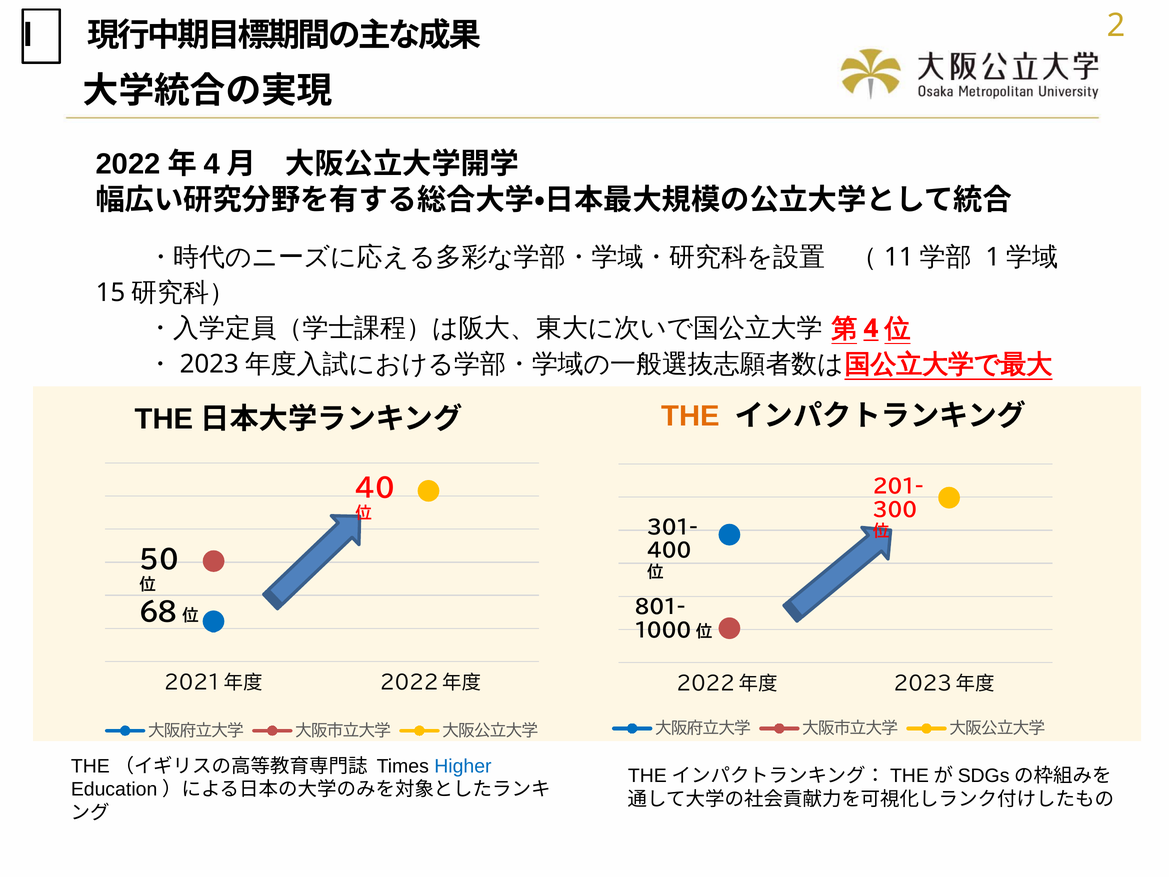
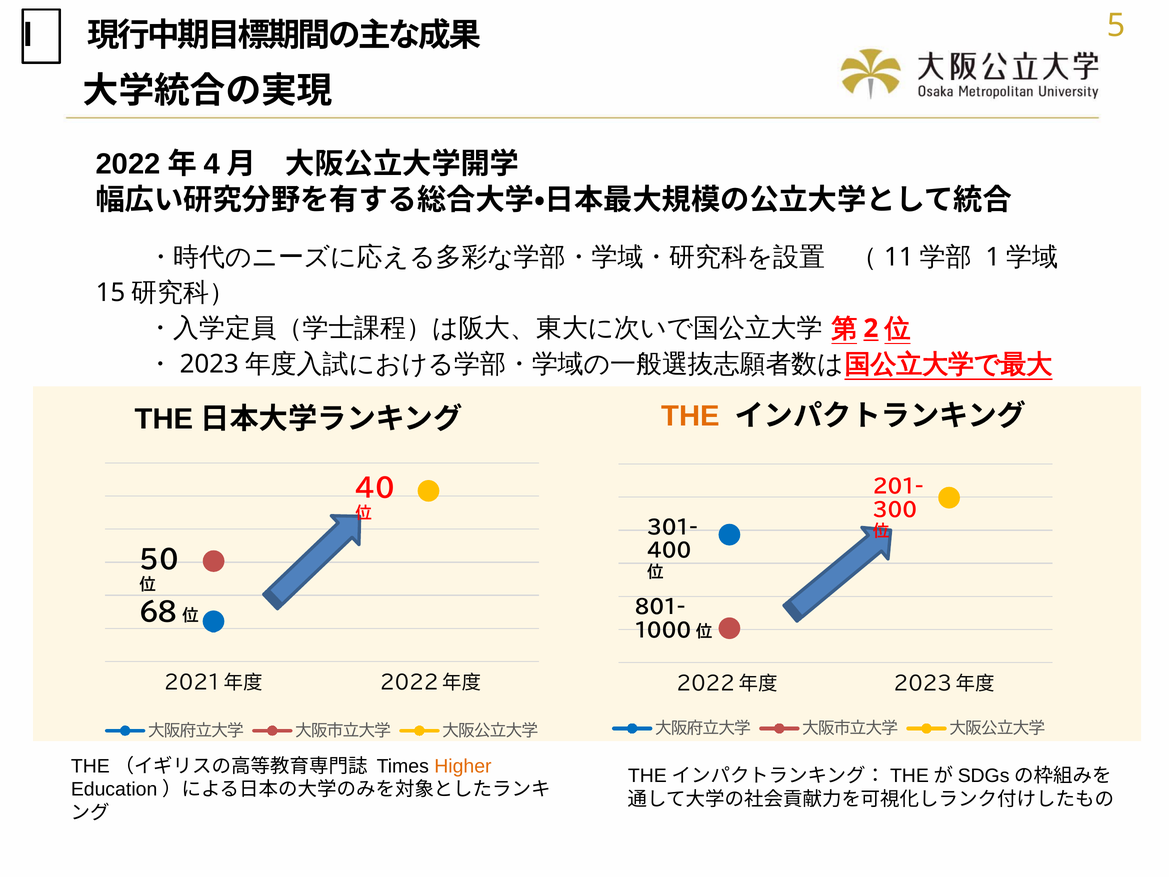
2: 2 -> 5 (1116, 26)
4: 4 -> 2 (871, 328)
Higher colour: blue -> orange (463, 766)
